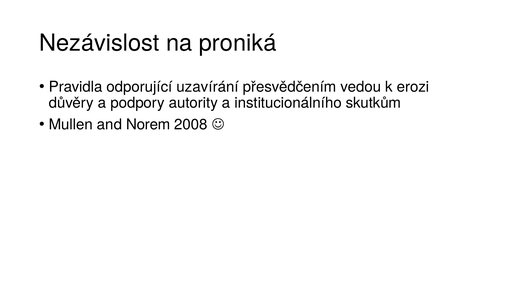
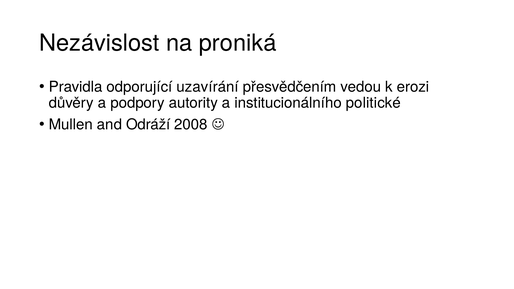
skutkům: skutkům -> politické (373, 103)
Norem: Norem -> Odráží (148, 125)
